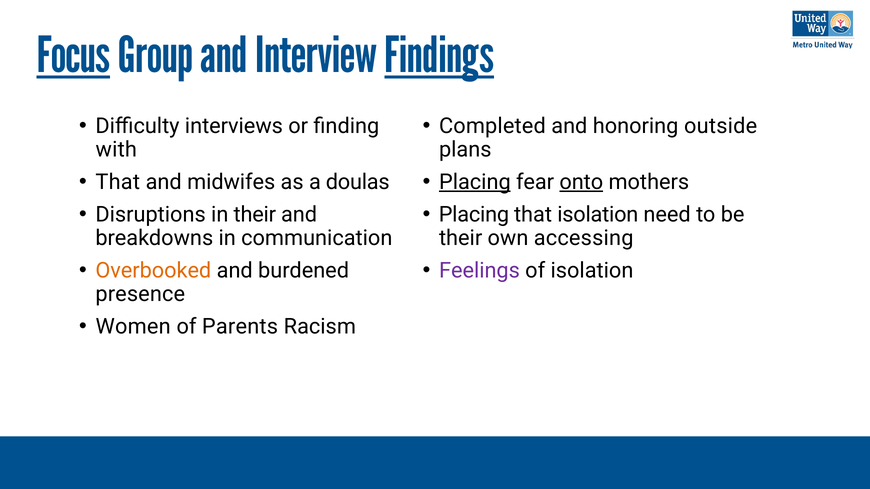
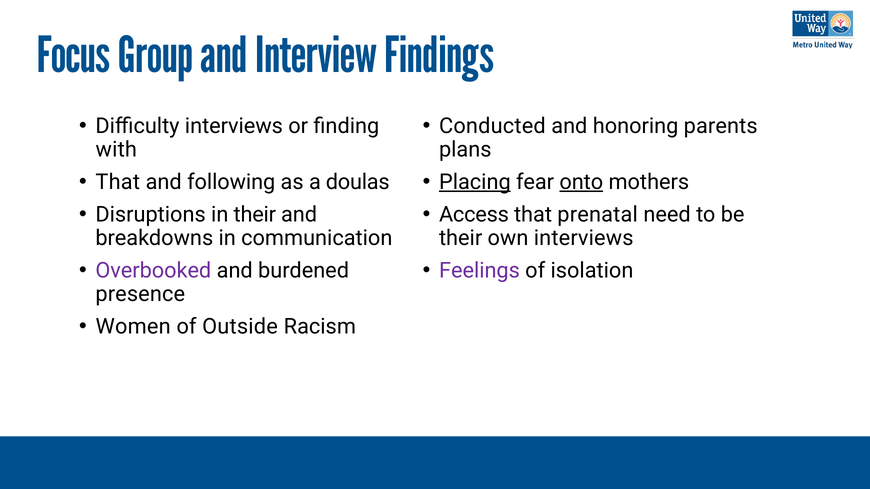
Focus underline: present -> none (73, 56)
Findings underline: present -> none (439, 56)
Completed: Completed -> Conducted (492, 126)
outside: outside -> parents (721, 126)
midwifes: midwifes -> following (231, 182)
Placing: Placing -> Access (474, 215)
that isolation: isolation -> prenatal (598, 215)
own accessing: accessing -> interviews (584, 238)
Overbooked colour: orange -> purple (153, 271)
Parents: Parents -> Outside (240, 327)
